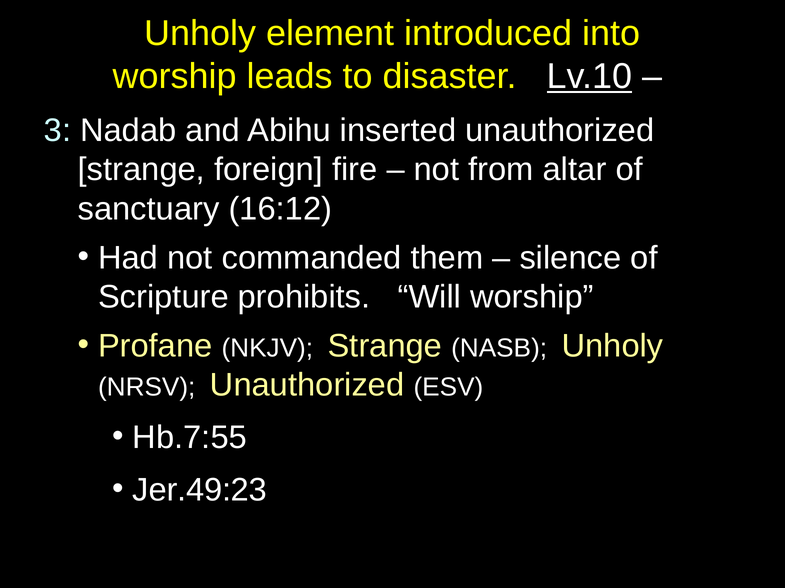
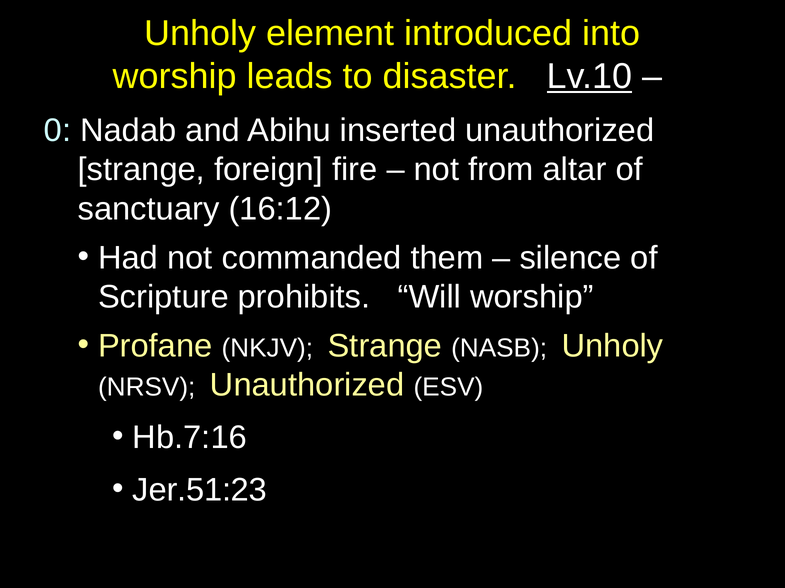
3: 3 -> 0 (57, 131)
Hb.7:55: Hb.7:55 -> Hb.7:16 (190, 438)
Jer.49:23: Jer.49:23 -> Jer.51:23 (200, 490)
